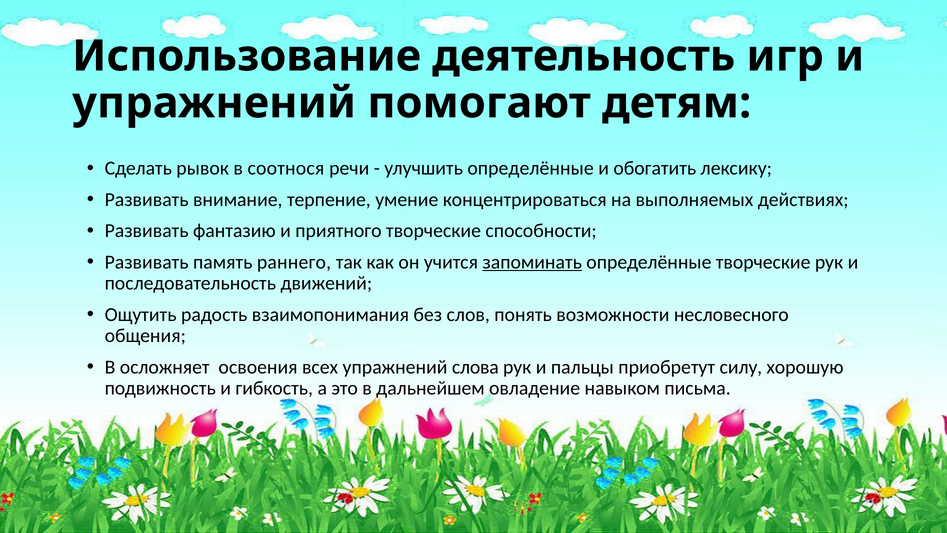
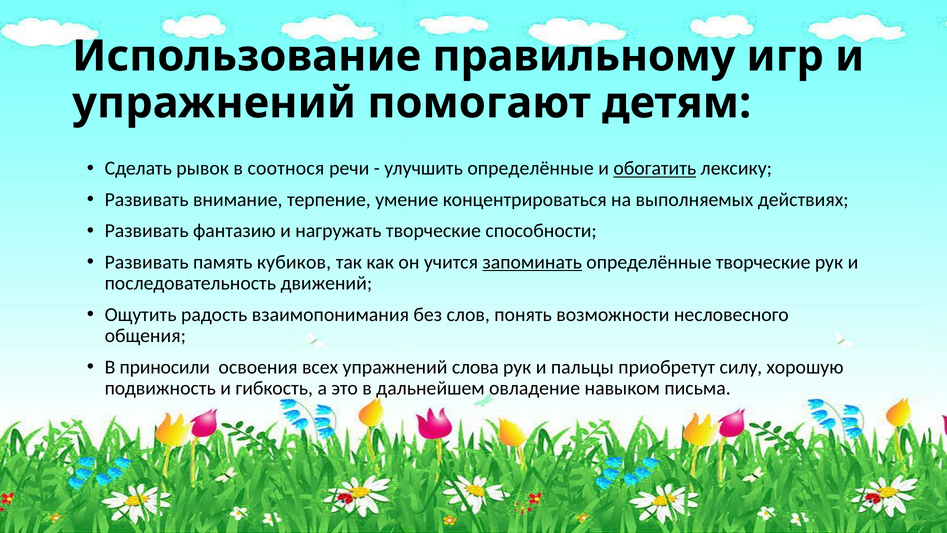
деятельность: деятельность -> правильному (584, 56)
обогатить underline: none -> present (655, 168)
приятного: приятного -> нагружать (338, 231)
раннего: раннего -> кубиков (294, 262)
осложняет: осложняет -> приносили (165, 367)
